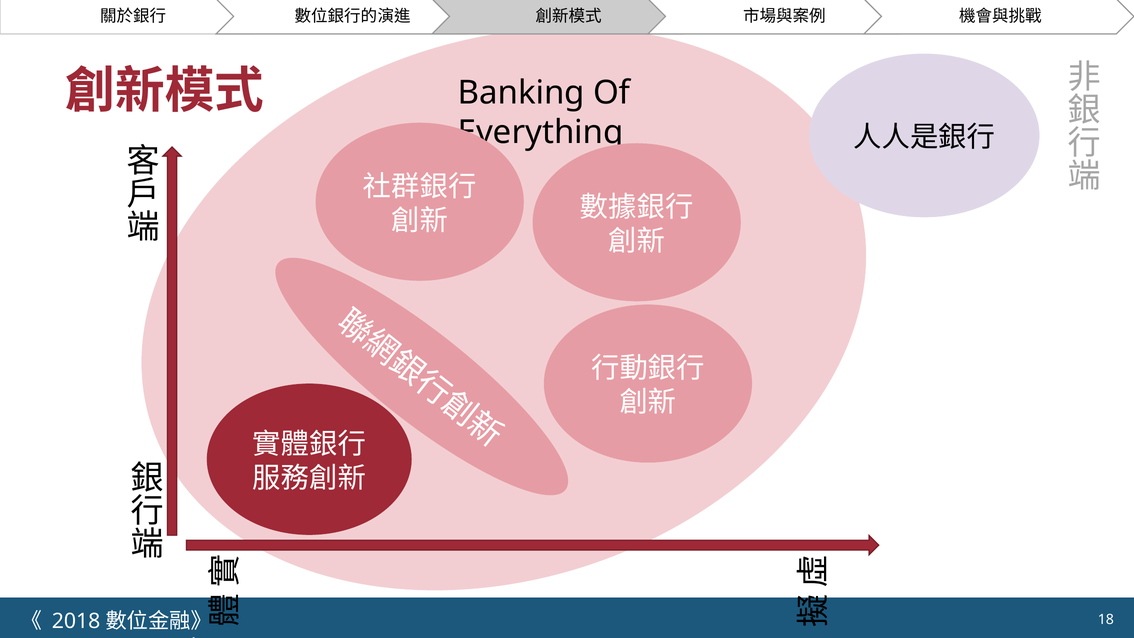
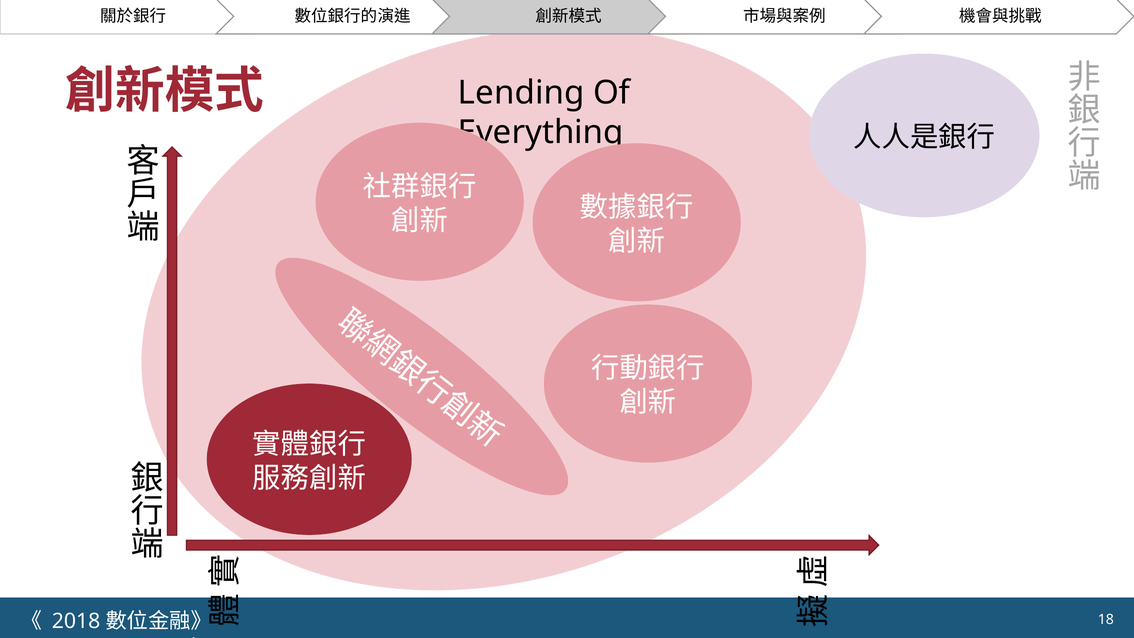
Banking: Banking -> Lending (521, 93)
